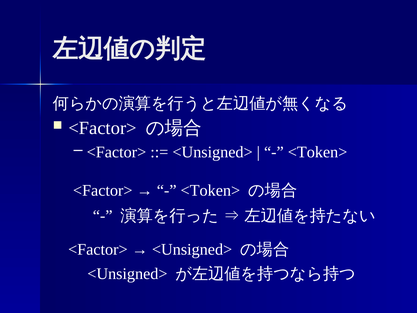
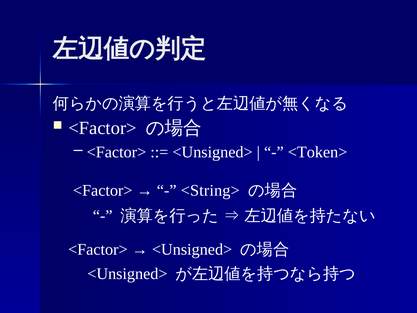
<Token>: <Token> -> <String> (210, 190)
